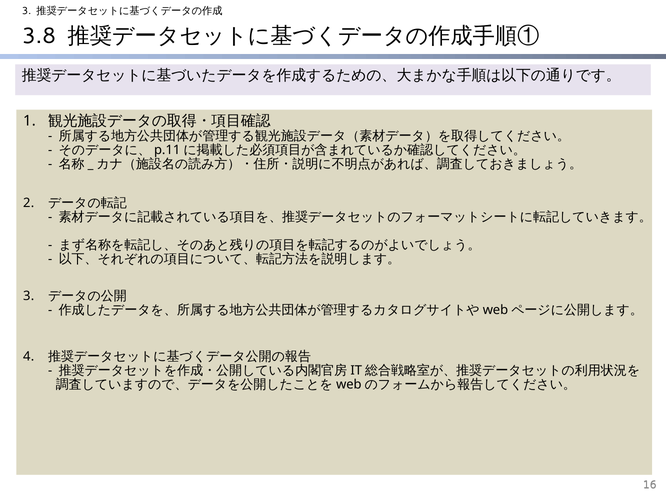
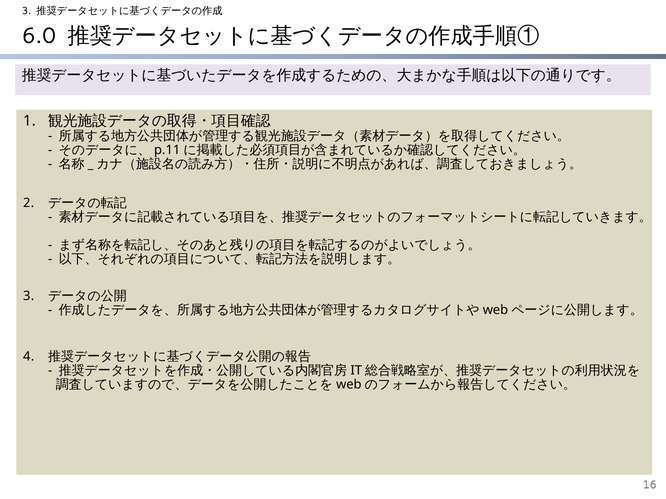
3.8: 3.8 -> 6.0 (39, 36)
